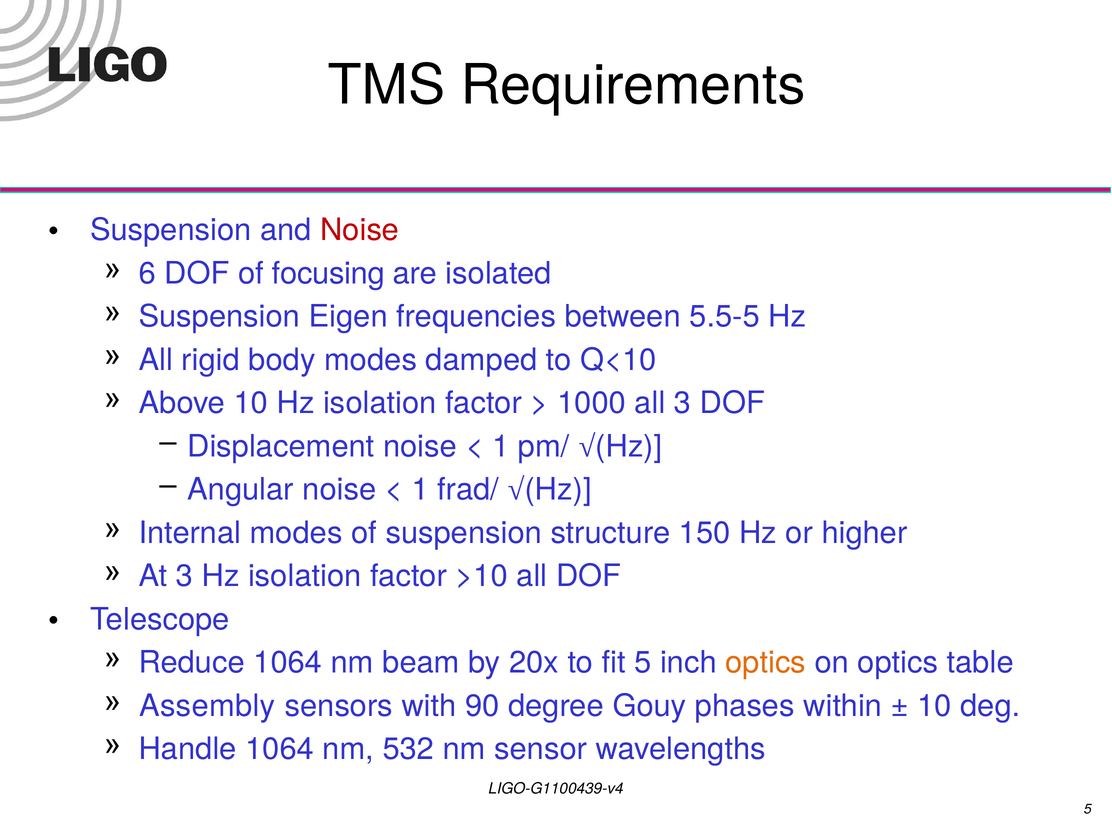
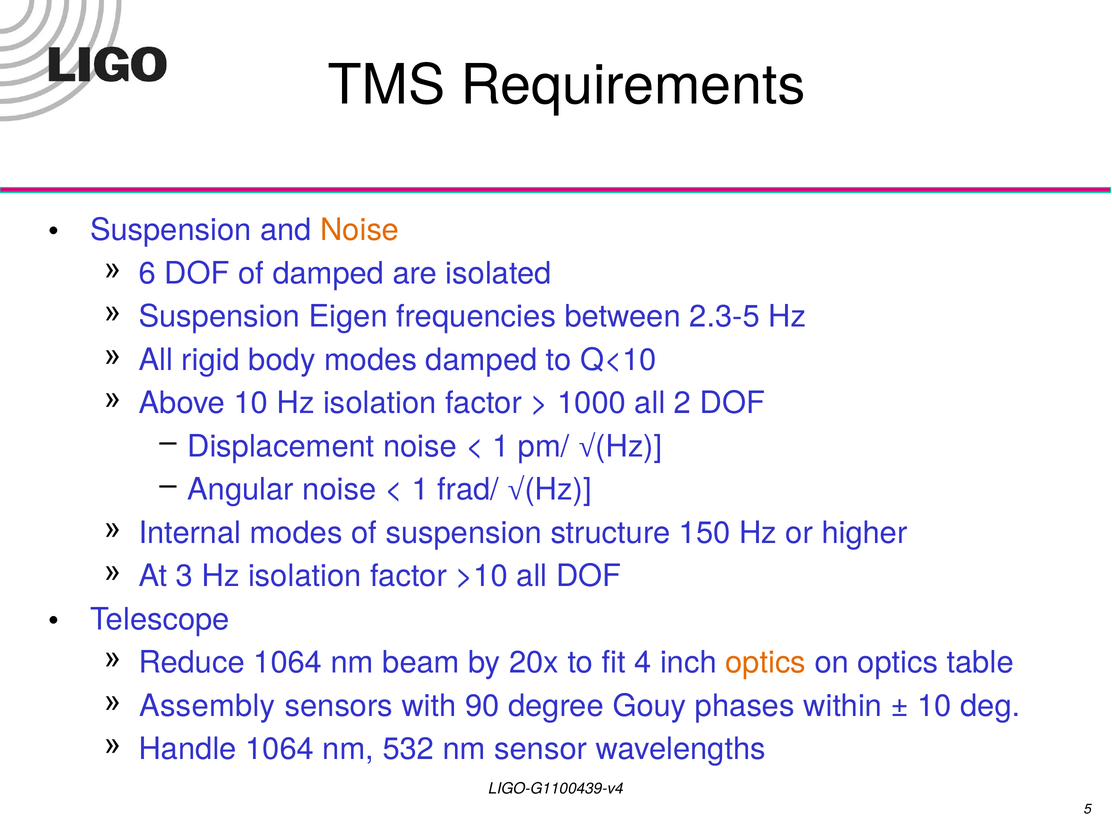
Noise colour: red -> orange (360, 230)
of focusing: focusing -> damped (328, 273)
5.5-5: 5.5-5 -> 2.3-5 (725, 317)
all 3: 3 -> 2 (683, 403)
fit 5: 5 -> 4 (643, 663)
